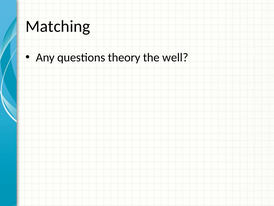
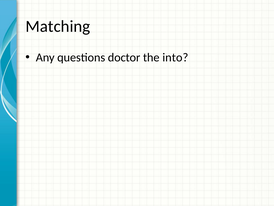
theory: theory -> doctor (124, 57)
well: well -> into (175, 57)
